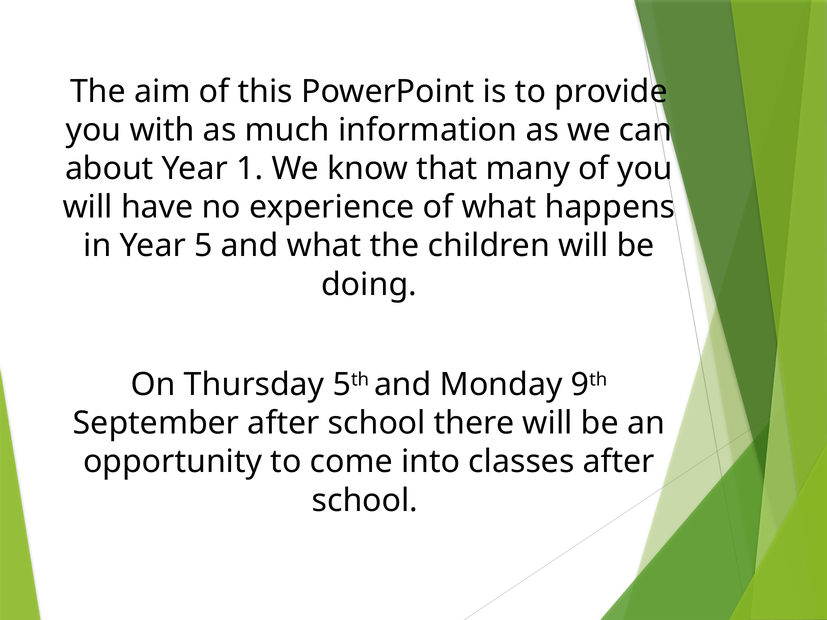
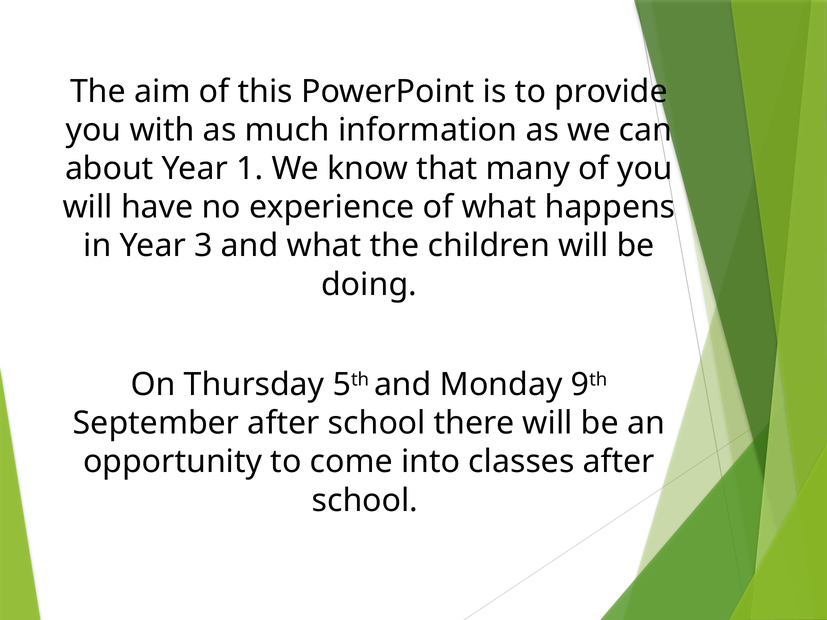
5: 5 -> 3 (203, 246)
